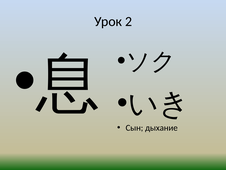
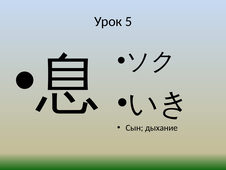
2: 2 -> 5 (129, 22)
